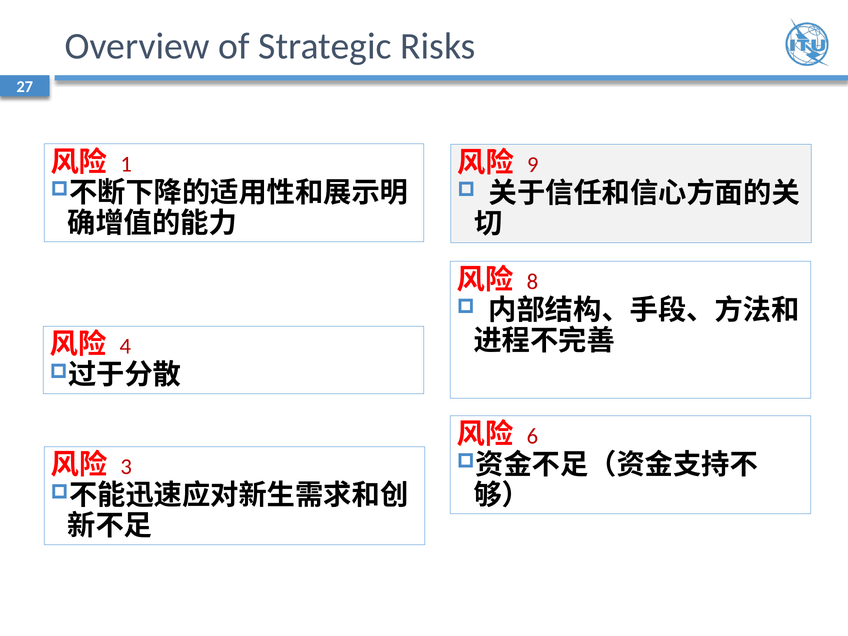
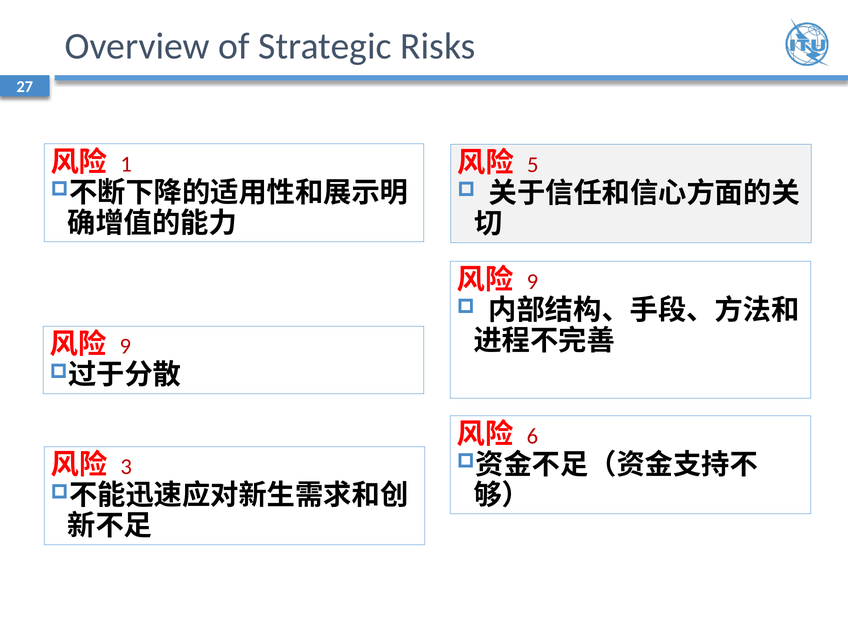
9: 9 -> 5 (533, 165)
8: 8 -> 9 (532, 282)
4: 4 -> 9 (125, 346)
